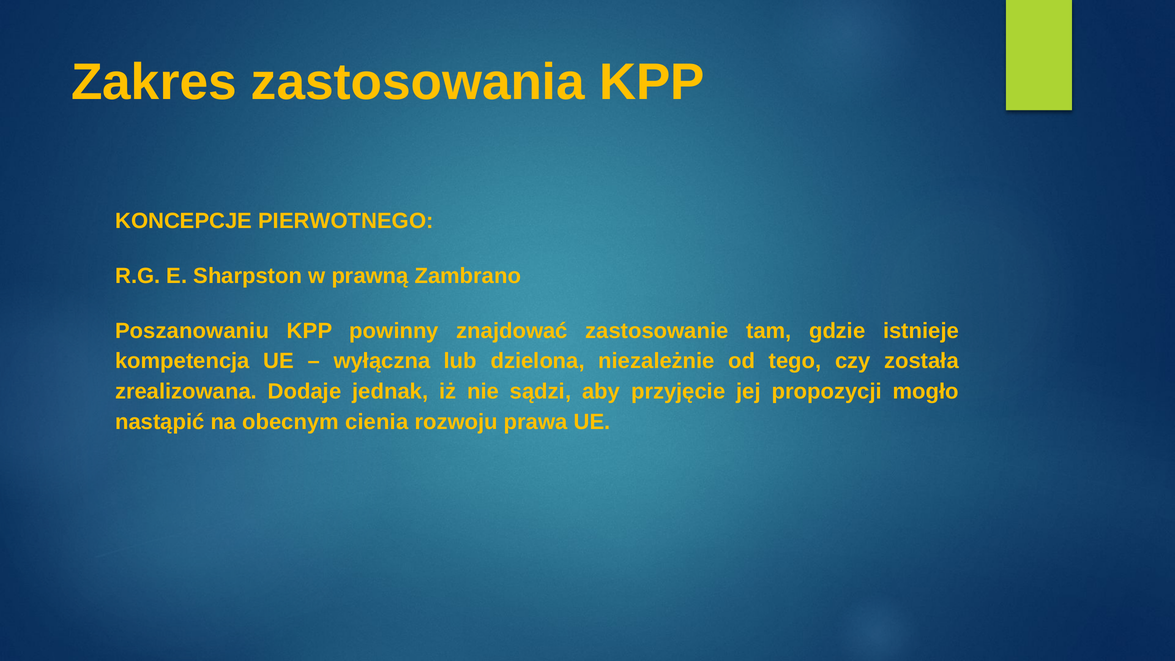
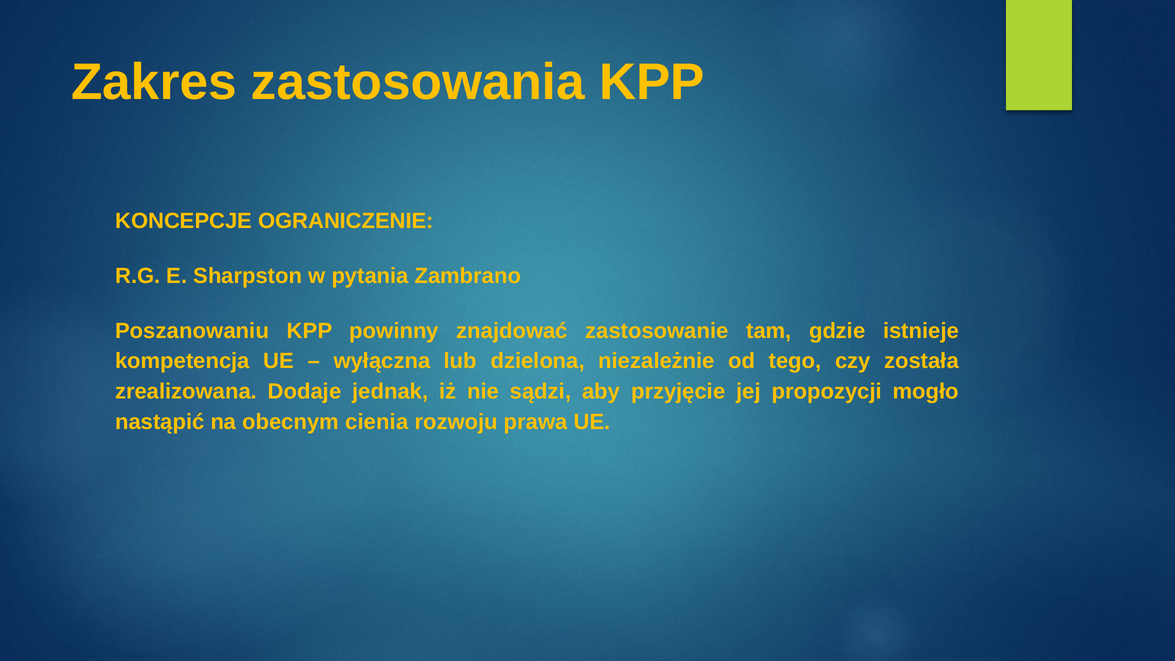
PIERWOTNEGO: PIERWOTNEGO -> OGRANICZENIE (346, 221)
prawną: prawną -> pytania (370, 276)
